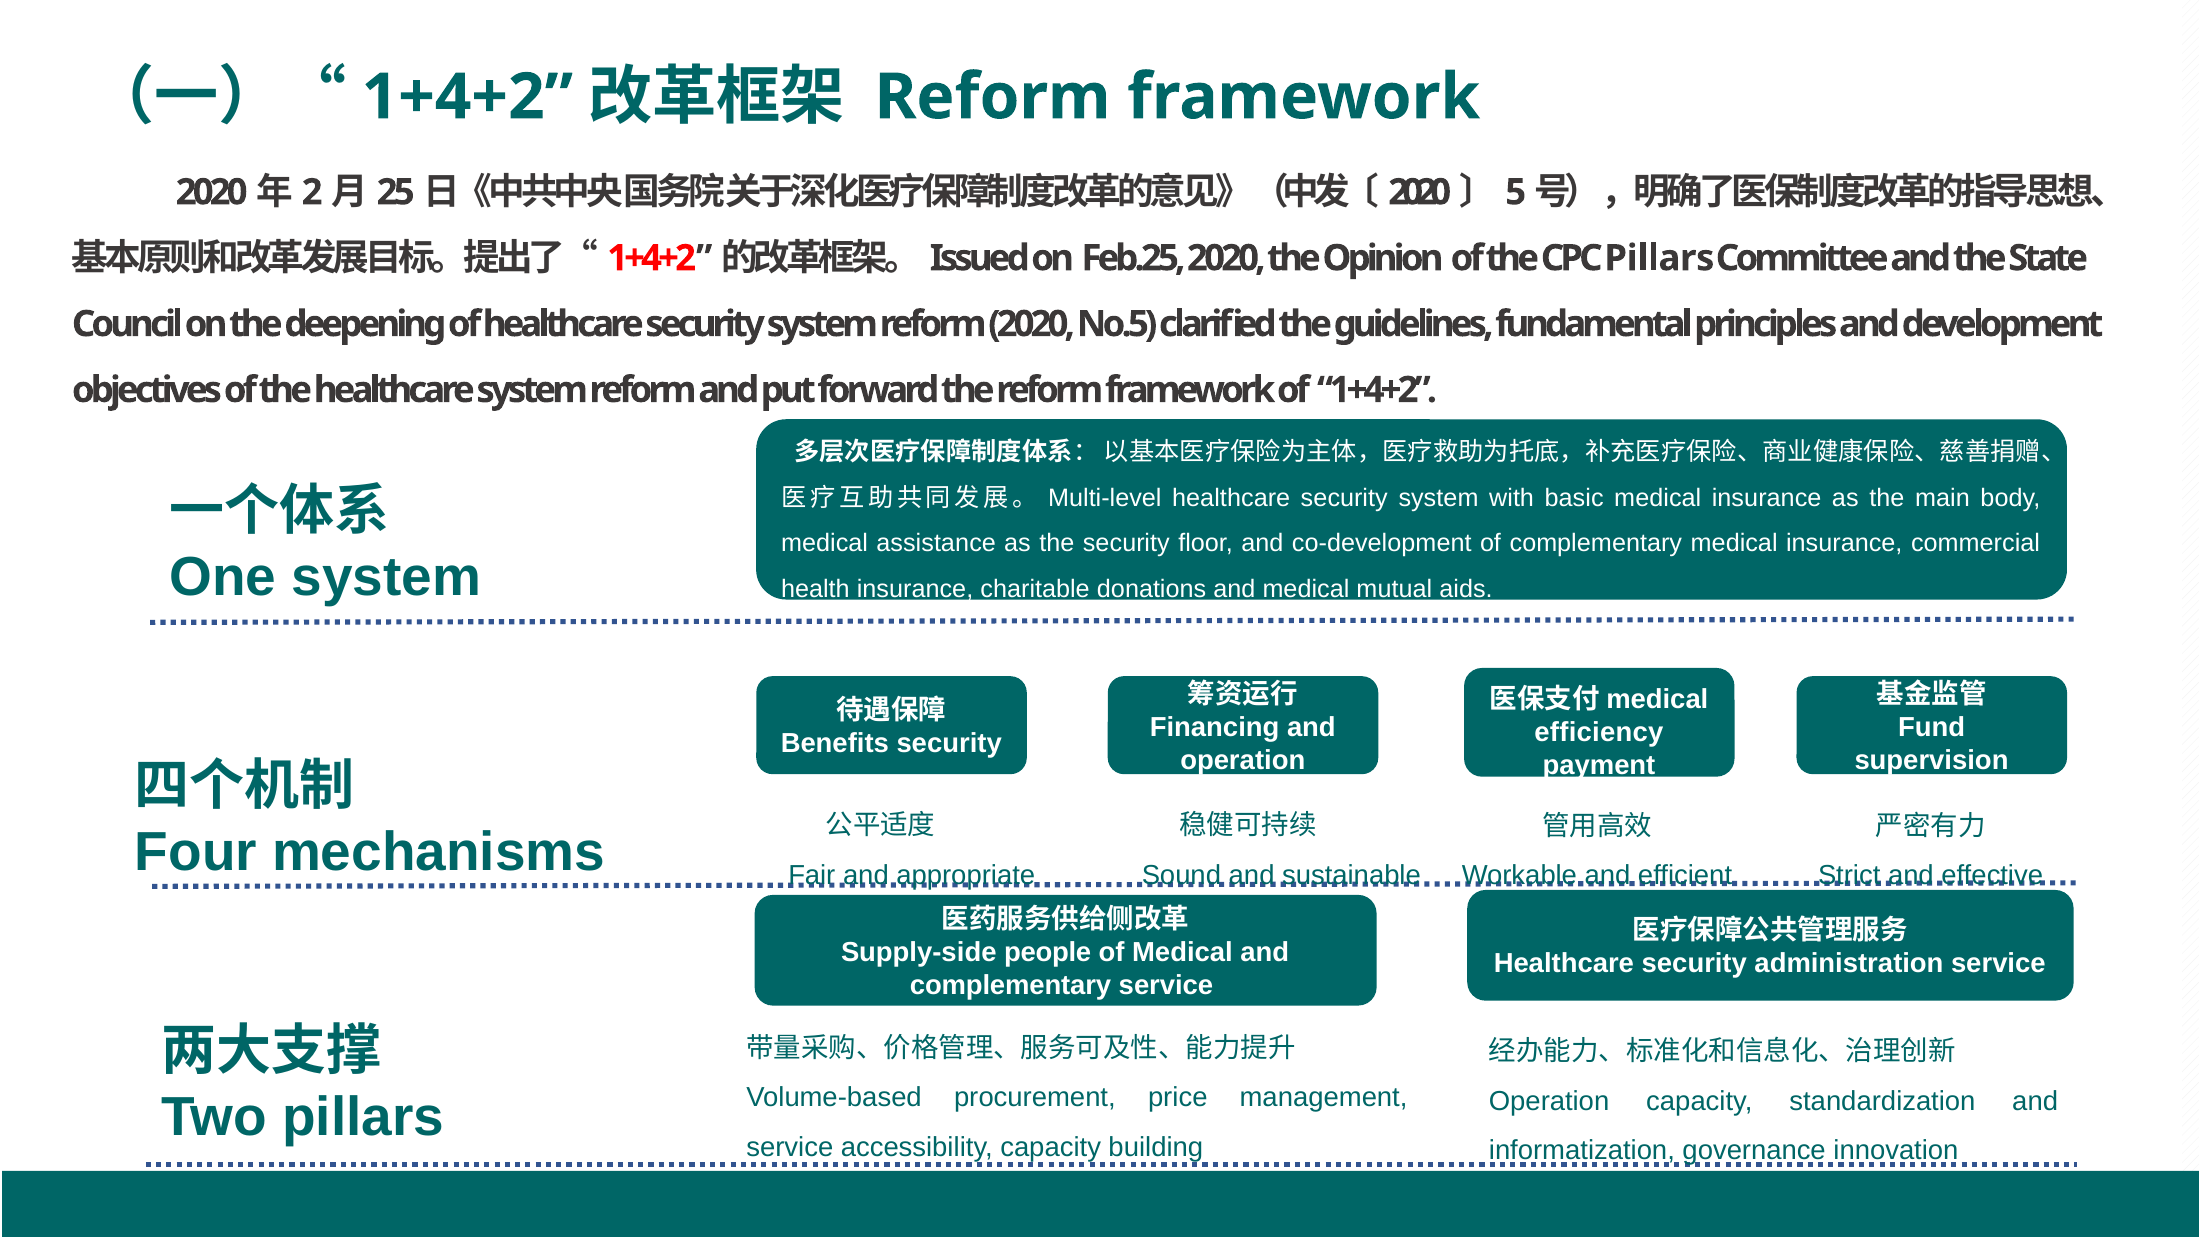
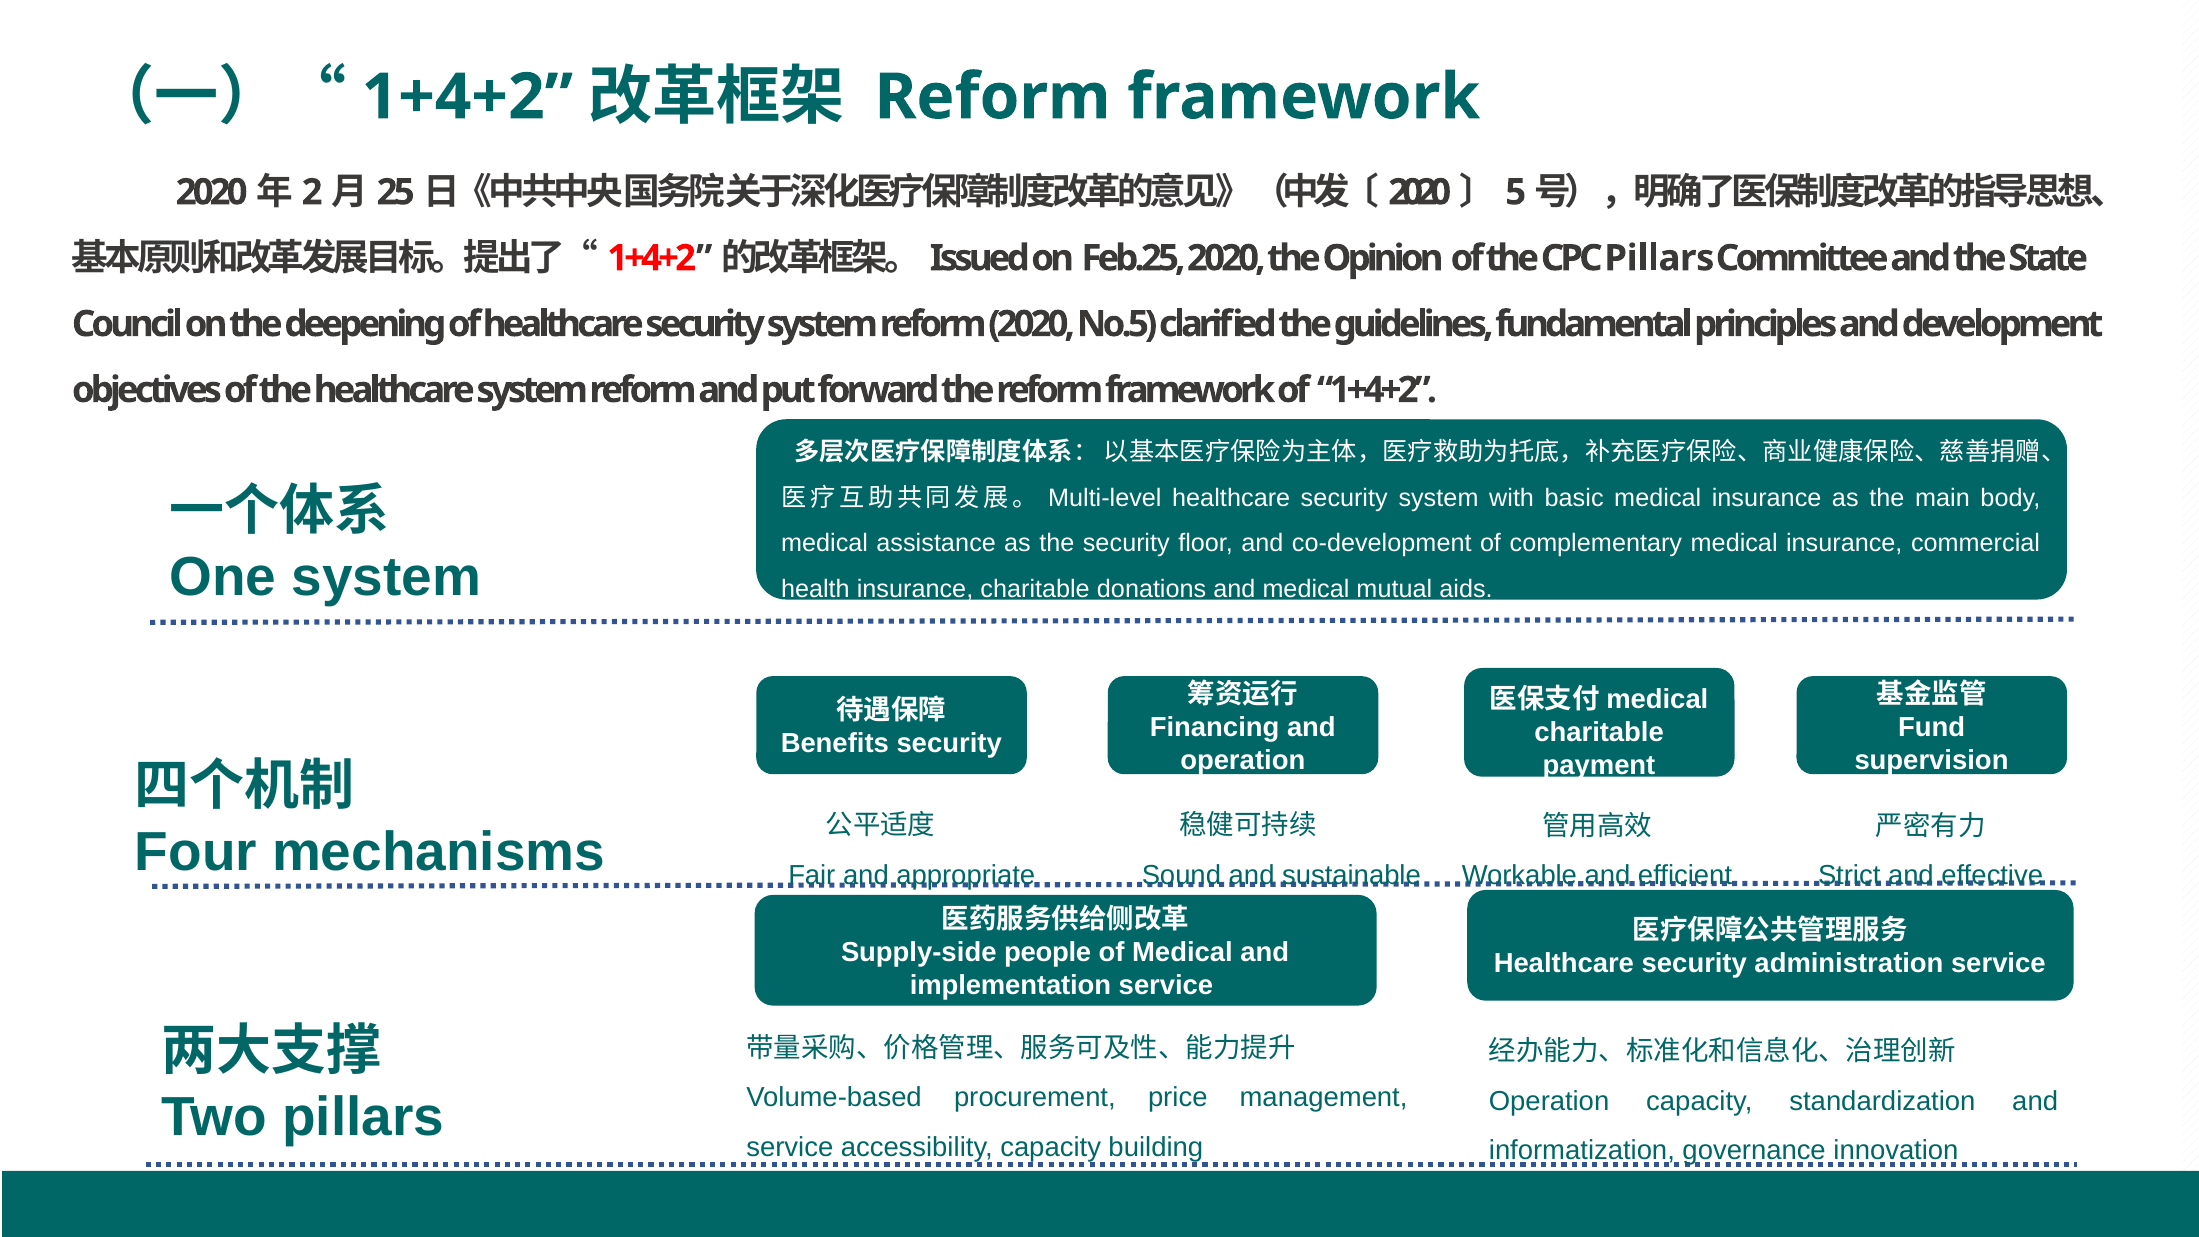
efficiency: efficiency -> charitable (1599, 732)
complementary: complementary -> implementation (1010, 985)
